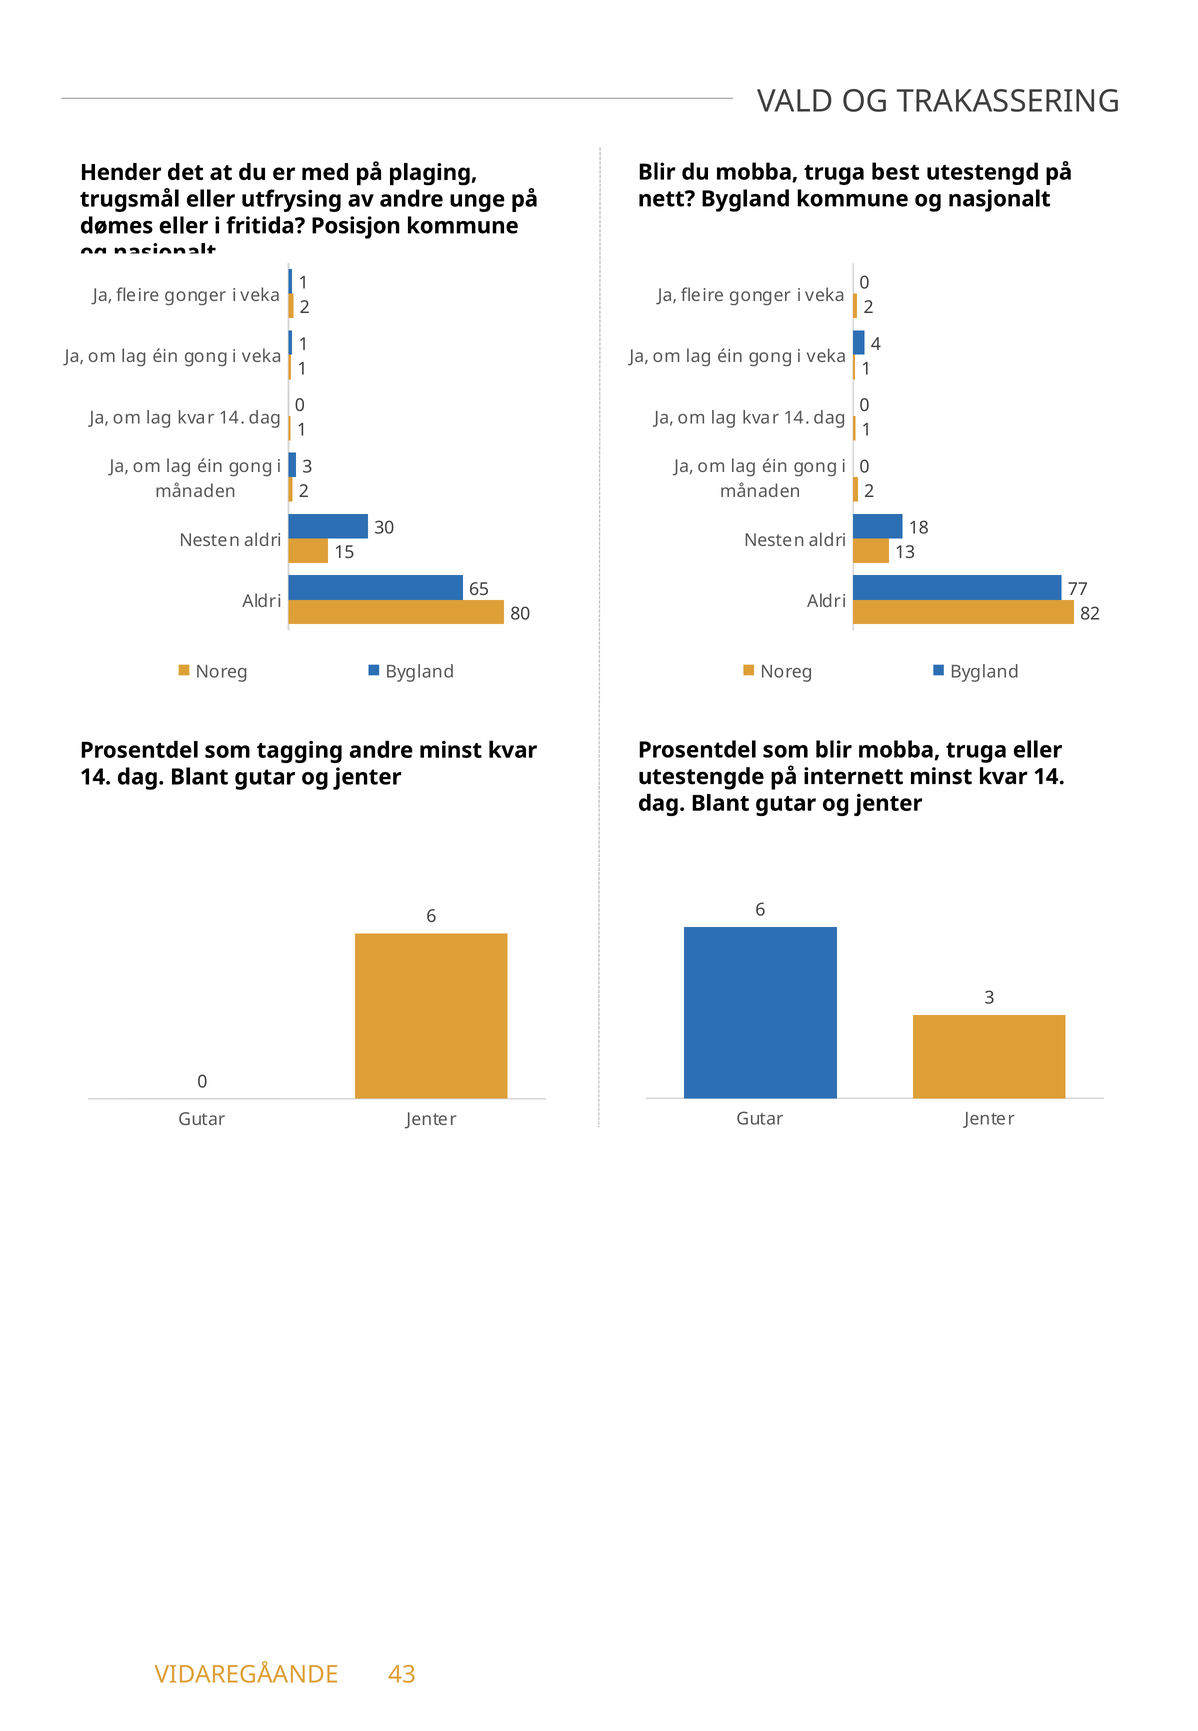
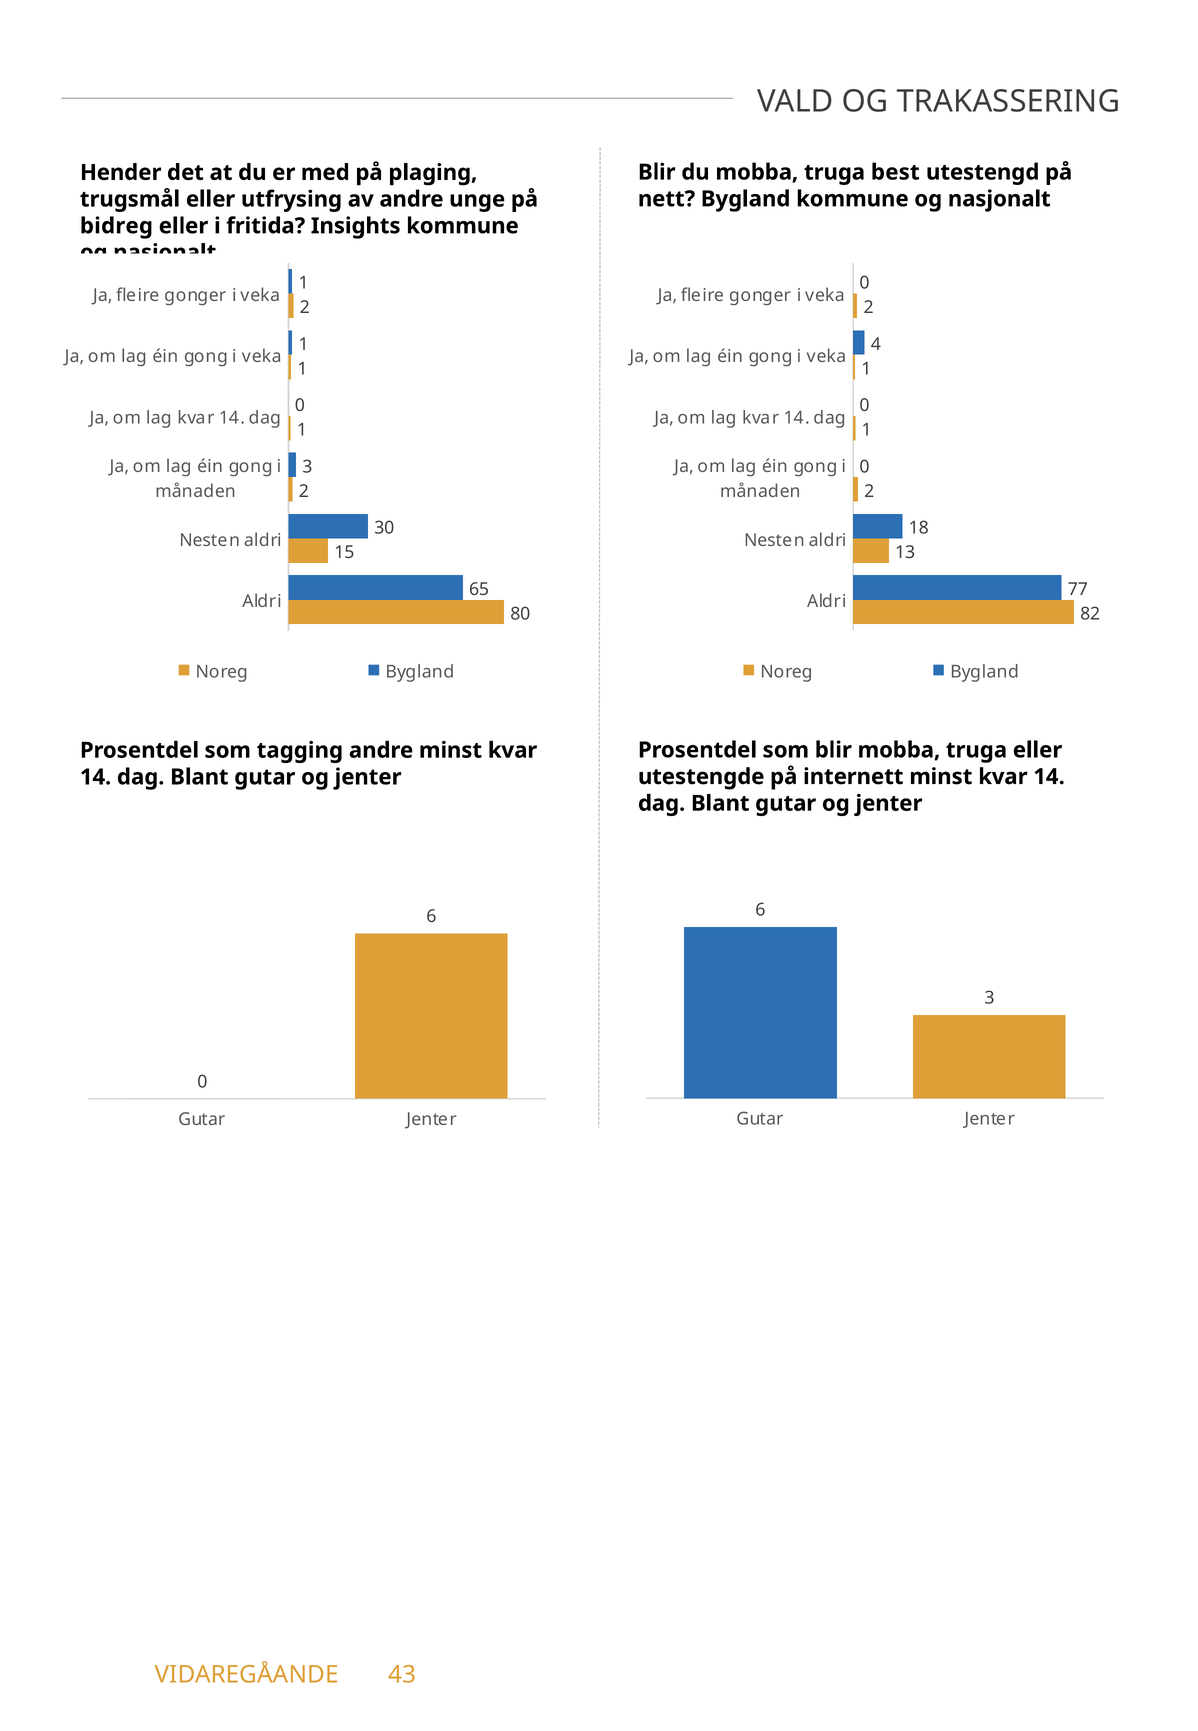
dømes: dømes -> bidreg (116, 226)
Posisjon: Posisjon -> Insights (356, 226)
